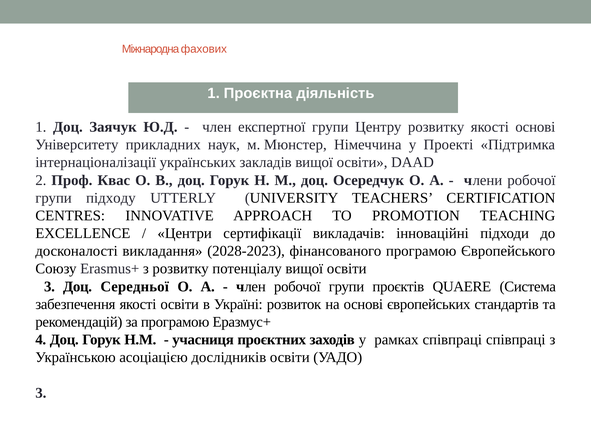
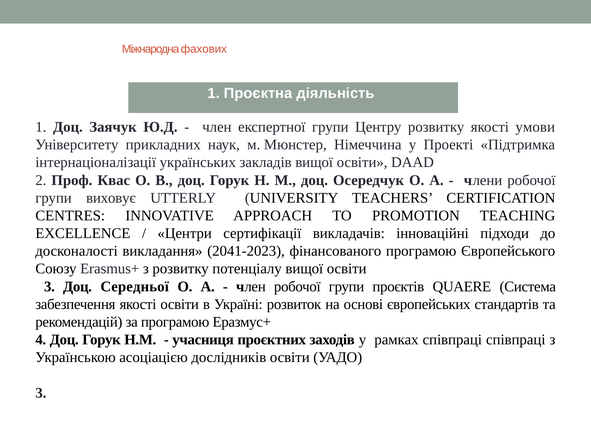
якості основі: основі -> умови (535, 127)
підходу: підходу -> виховує (111, 198)
2028-2023: 2028-2023 -> 2041-2023 (246, 251)
